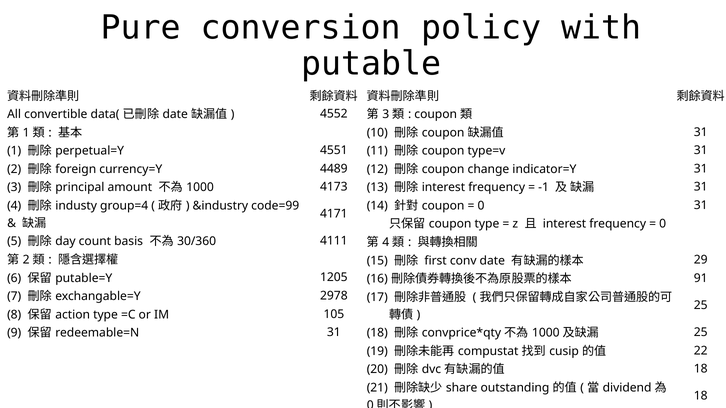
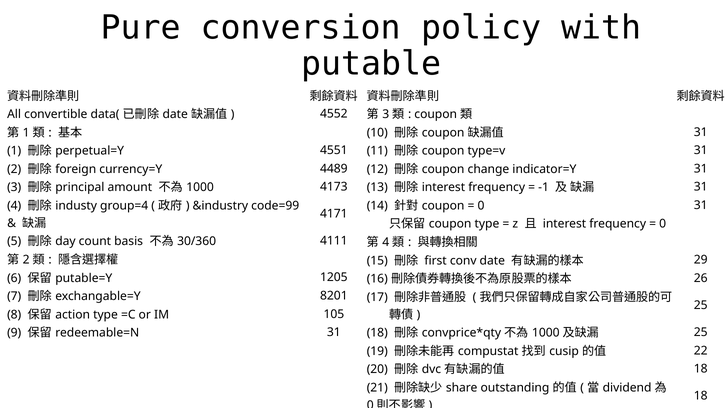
91: 91 -> 26 (701, 279)
2978: 2978 -> 8201 (334, 296)
